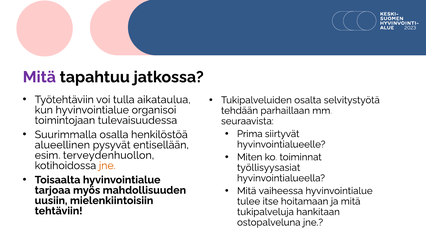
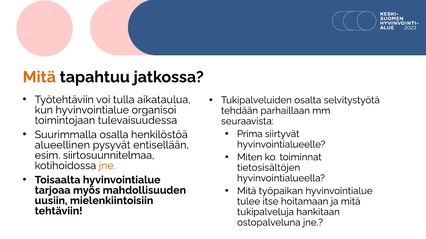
Mitä colour: purple -> orange (39, 77)
terveydenhuollon: terveydenhuollon -> siirtosuunnitelmaa (109, 156)
työllisyysasiat: työllisyysasiat -> tietosisältöjen (269, 168)
vaiheessa: vaiheessa -> työpaikan (281, 191)
